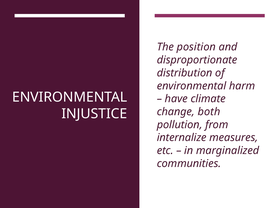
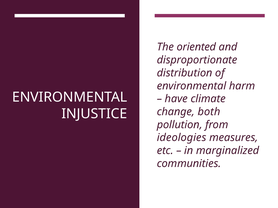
position: position -> oriented (196, 47)
internalize: internalize -> ideologies (182, 138)
